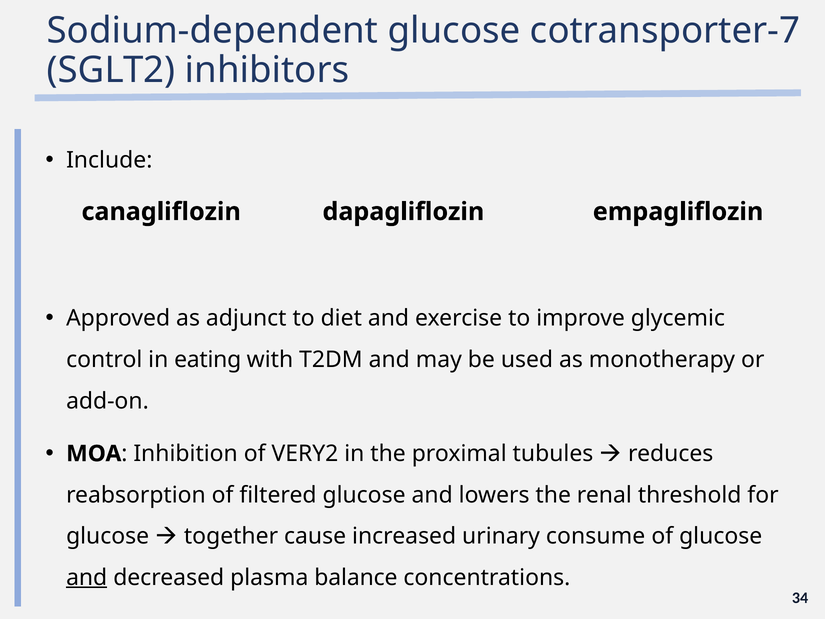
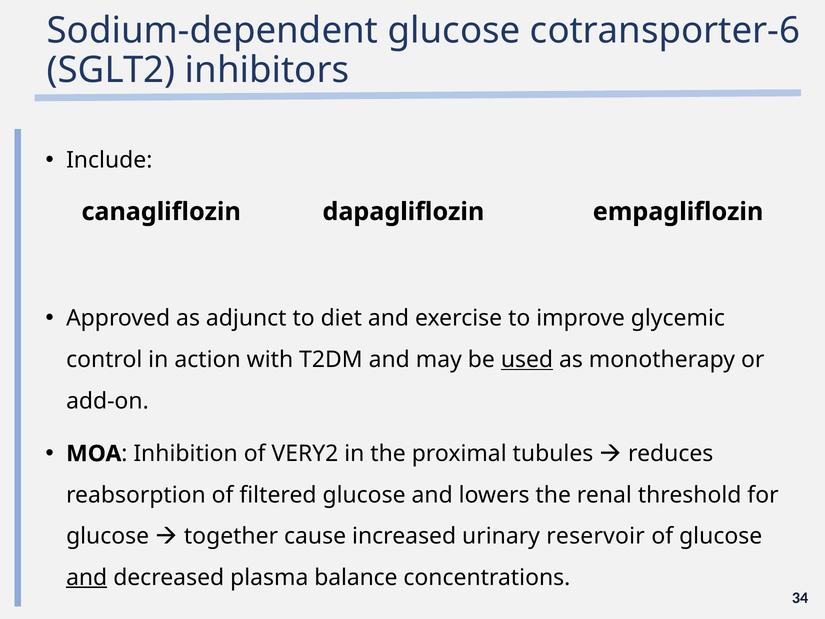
cotransporter-7: cotransporter-7 -> cotransporter-6 (665, 31)
eating: eating -> action (208, 360)
used underline: none -> present (527, 360)
consume: consume -> reservoir (596, 536)
